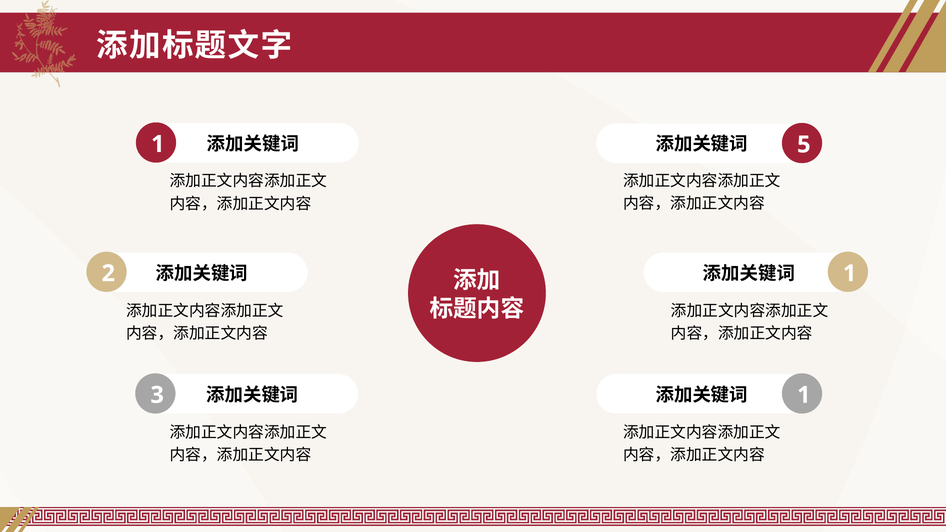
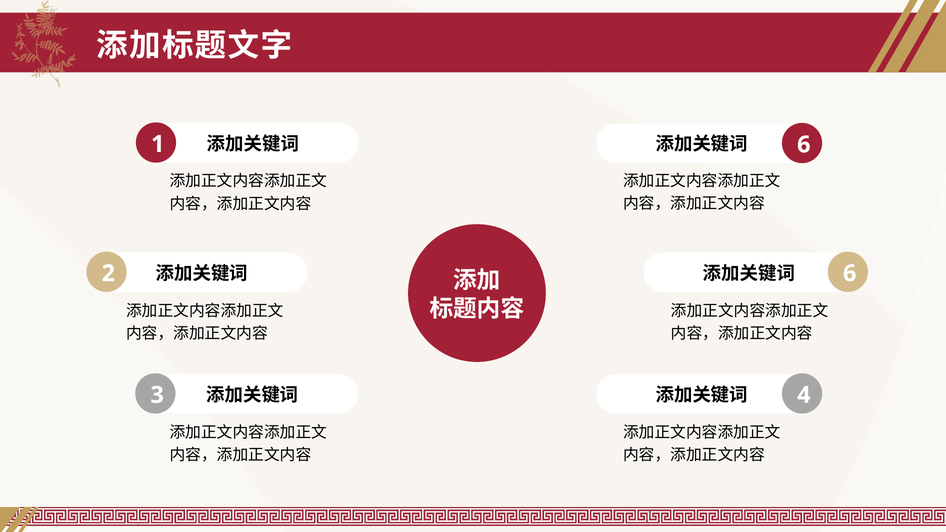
5: 5 -> 6 (804, 145)
1: 1 -> 6 (850, 274)
1: 1 -> 4 (804, 395)
